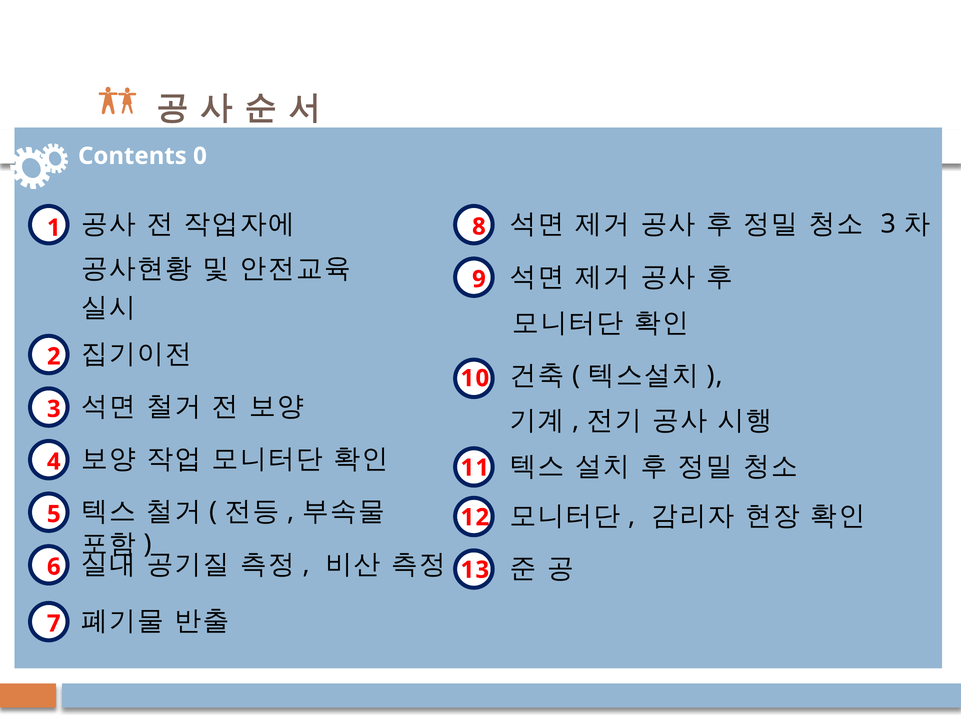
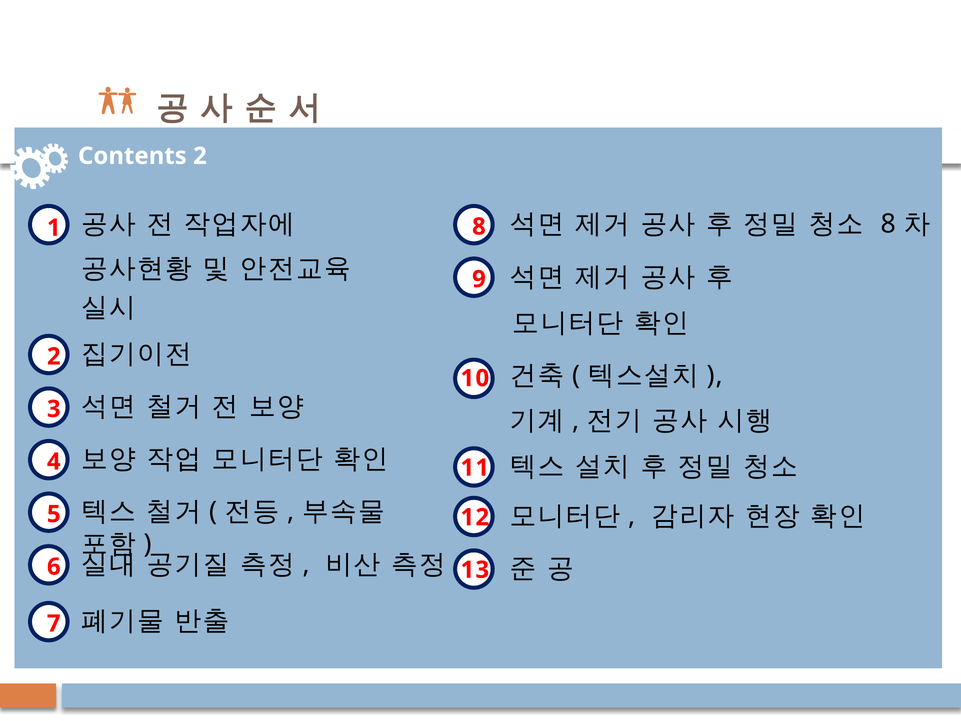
Contents 0: 0 -> 2 (200, 156)
3: 3 -> 8 (889, 224)
